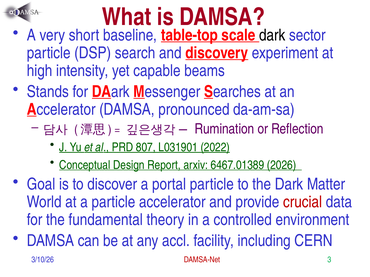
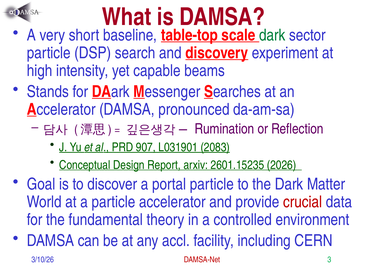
dark colour: black -> green (272, 35)
807: 807 -> 907 (146, 148)
2022: 2022 -> 2083 (215, 148)
6467.01389: 6467.01389 -> 2601.15235 (237, 165)
